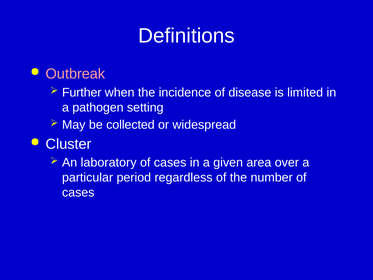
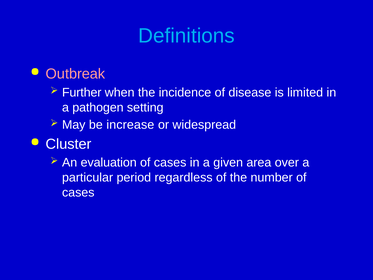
Definitions colour: white -> light blue (186, 36)
collected: collected -> increase (130, 125)
laboratory: laboratory -> evaluation (109, 162)
